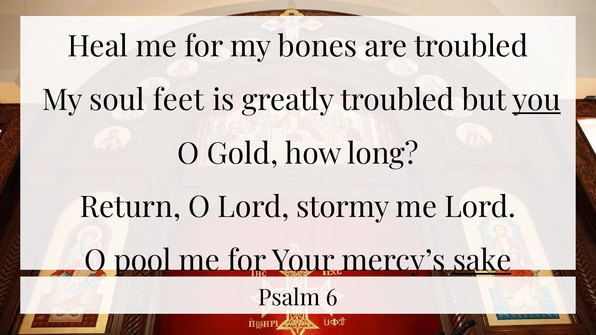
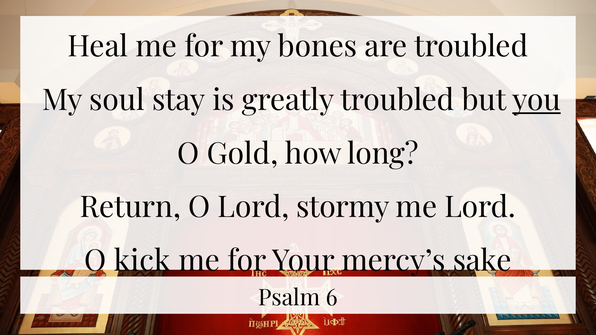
feet: feet -> stay (179, 100)
pool: pool -> kick (142, 261)
sake underline: present -> none (482, 261)
